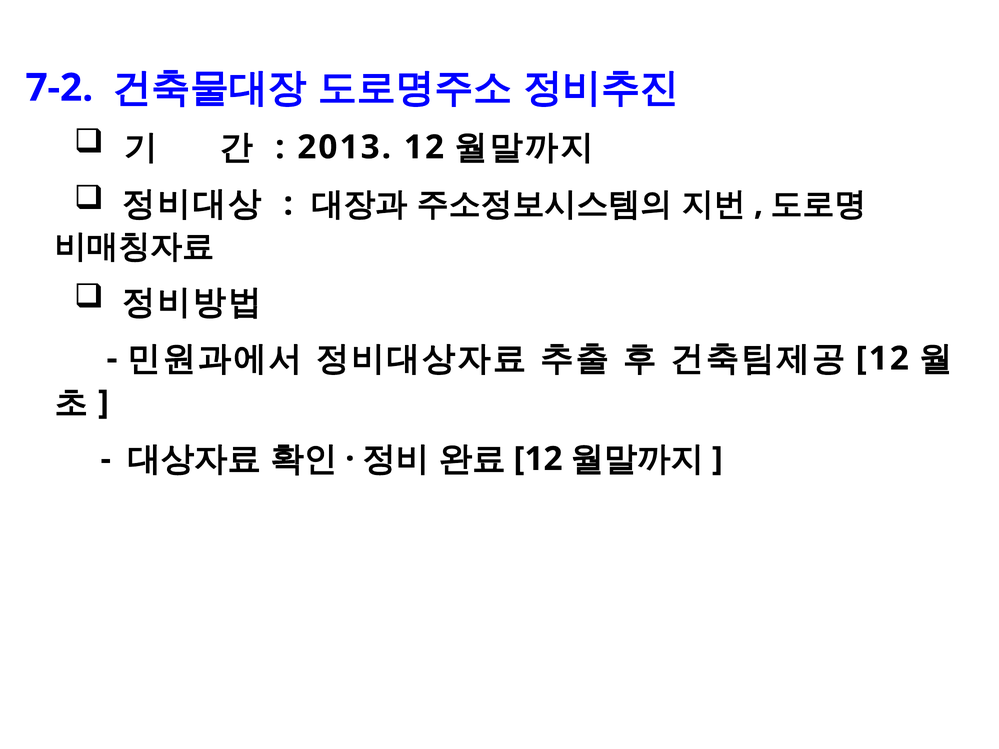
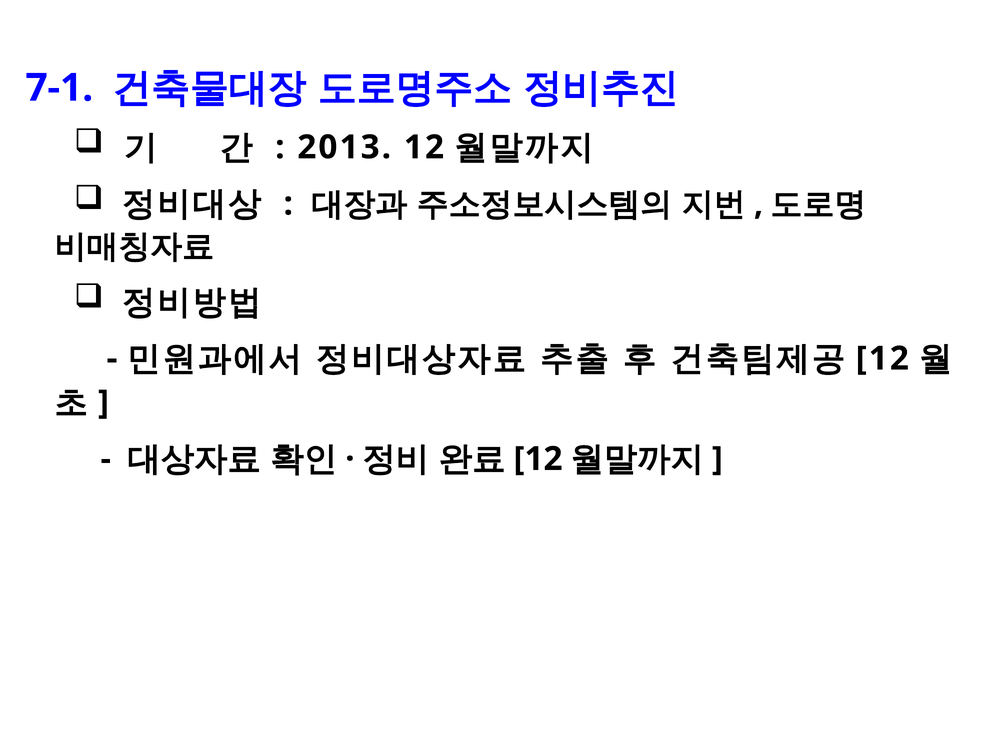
7-2: 7-2 -> 7-1 (59, 88)
